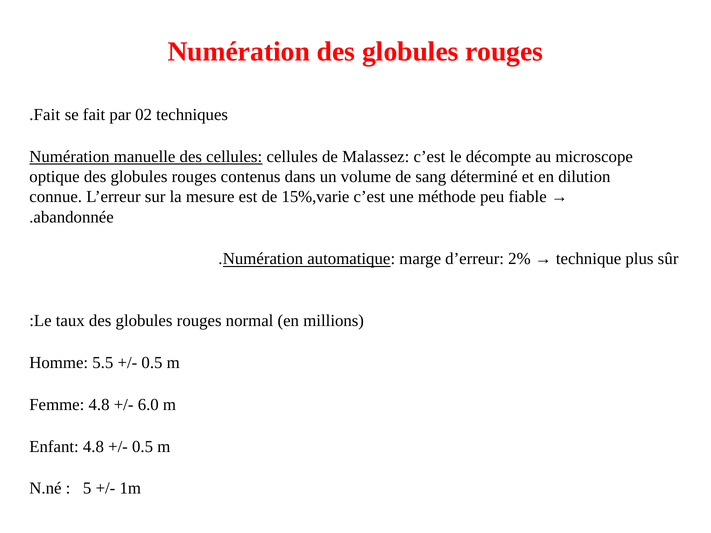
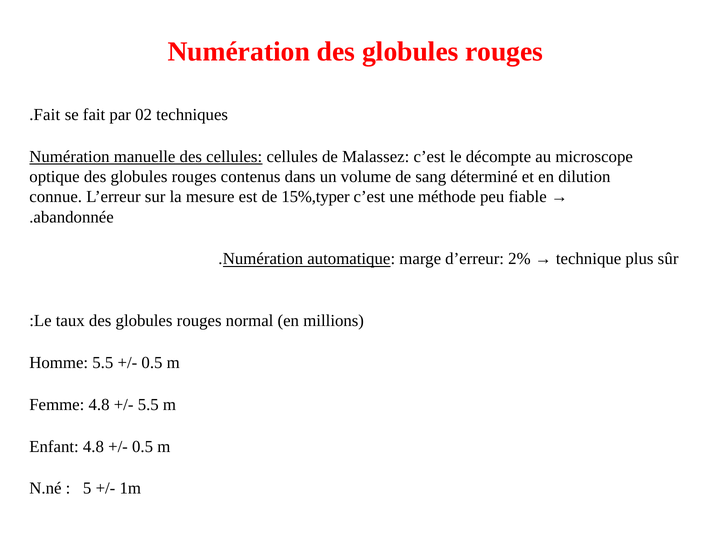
15%,varie: 15%,varie -> 15%,typer (316, 197)
6.0: 6.0 -> 5.5 (148, 405)
